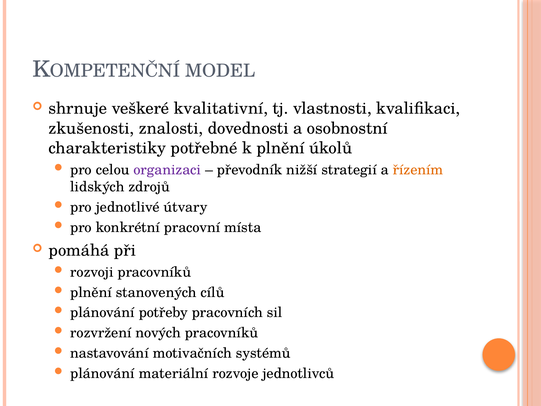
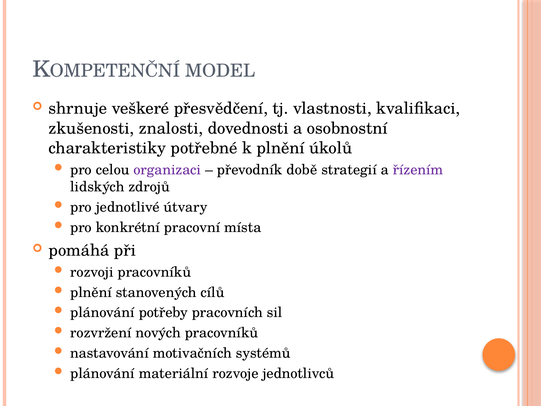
kvalitativní: kvalitativní -> přesvědčení (221, 108)
nižší: nižší -> době (302, 170)
řízením colour: orange -> purple (418, 170)
